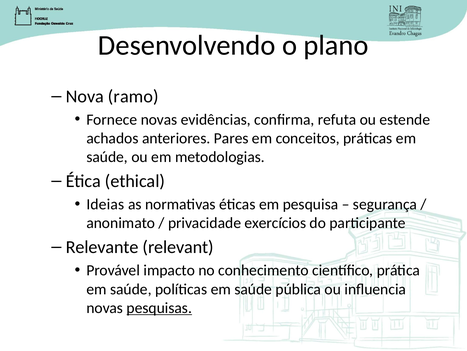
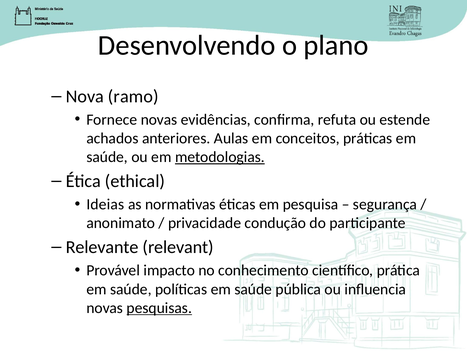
Pares: Pares -> Aulas (231, 138)
metodologias underline: none -> present (220, 157)
exercícios: exercícios -> condução (275, 223)
